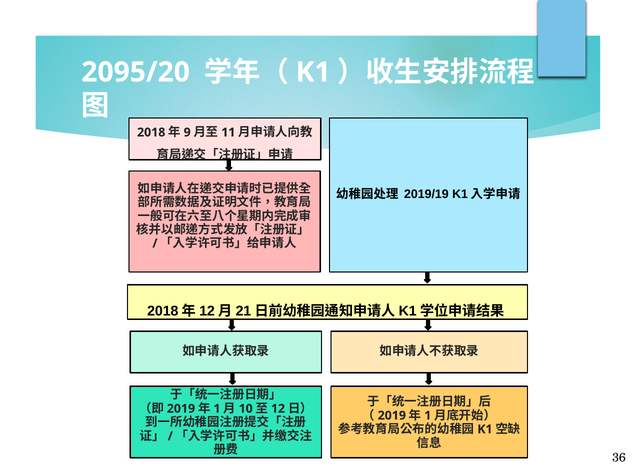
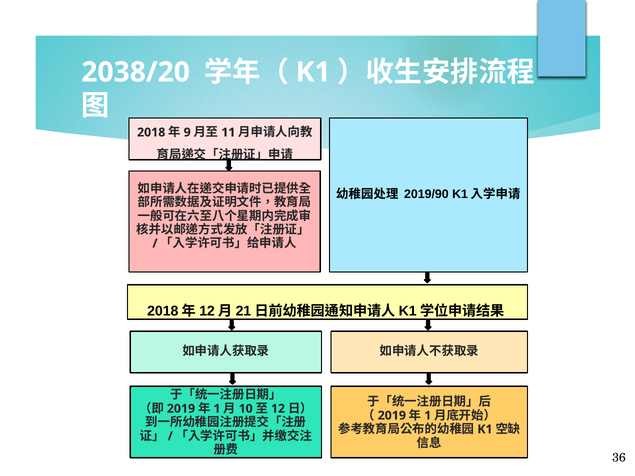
2095/20: 2095/20 -> 2038/20 (136, 72)
2019/19: 2019/19 -> 2019/90 (426, 195)
